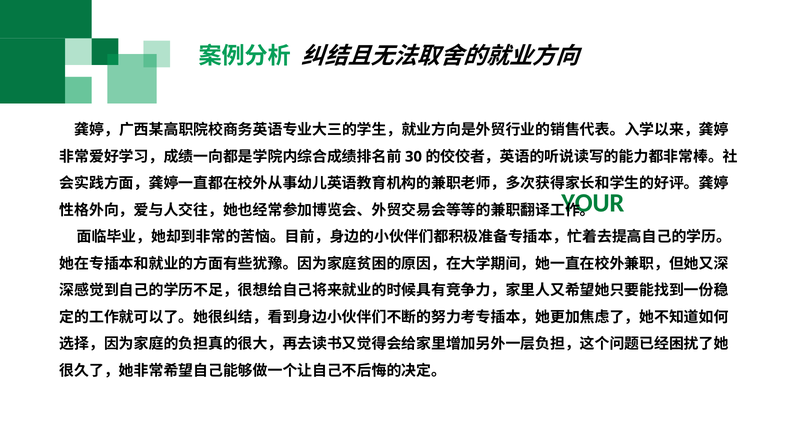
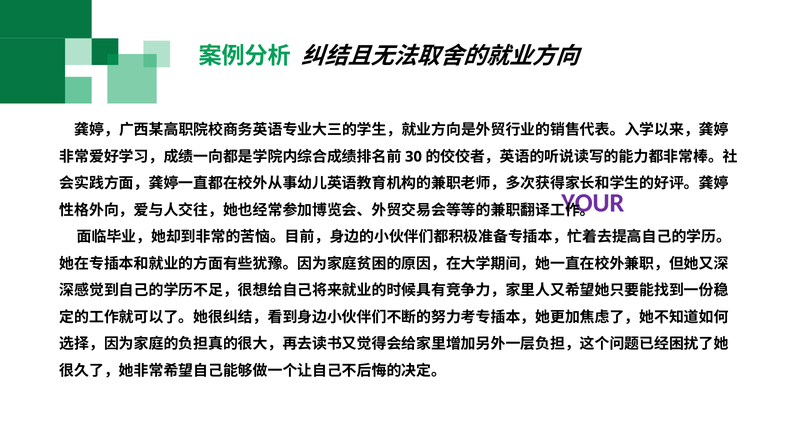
YOUR colour: green -> purple (593, 203)
